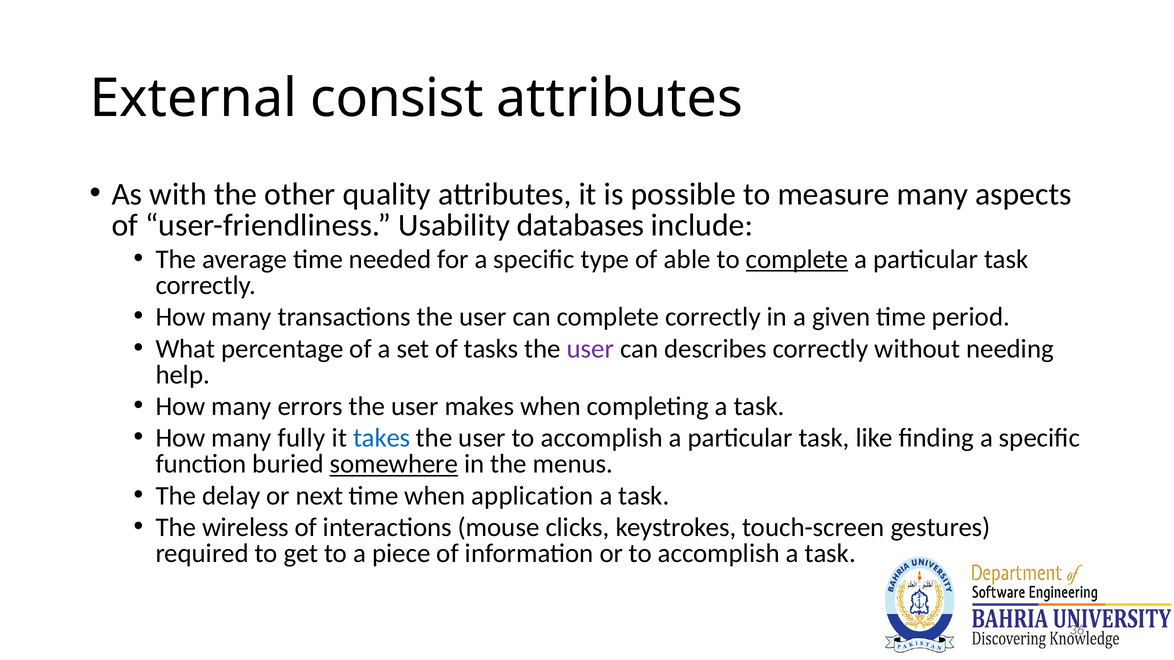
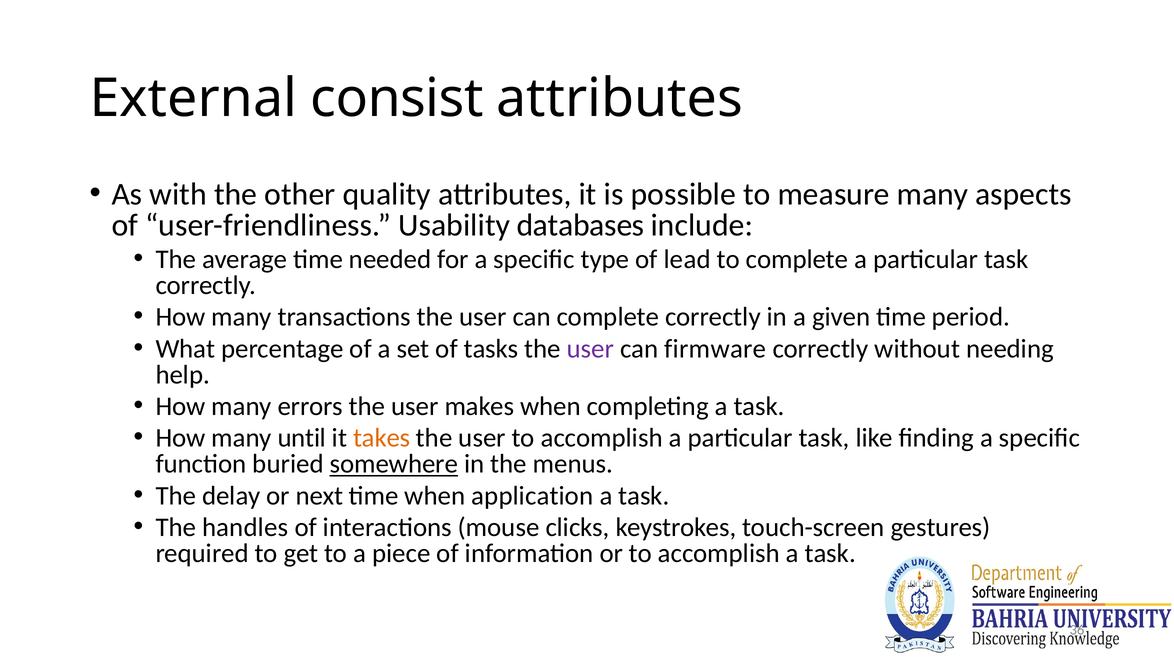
able: able -> lead (687, 259)
complete underline: present -> none (797, 259)
describes: describes -> firmware (715, 349)
fully: fully -> until (302, 438)
takes colour: blue -> orange (382, 438)
wireless: wireless -> handles (245, 528)
